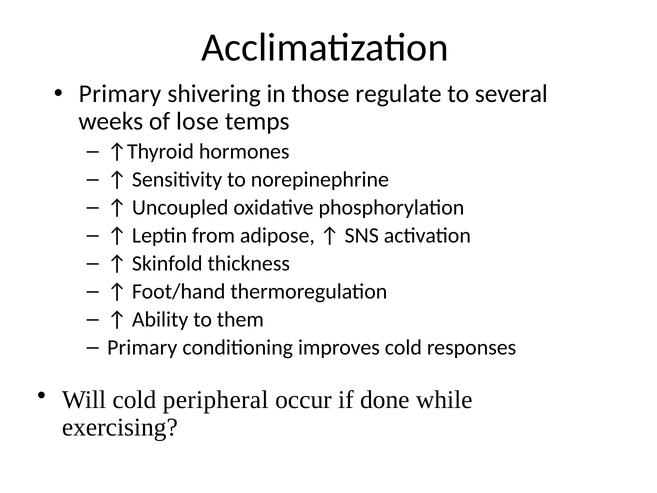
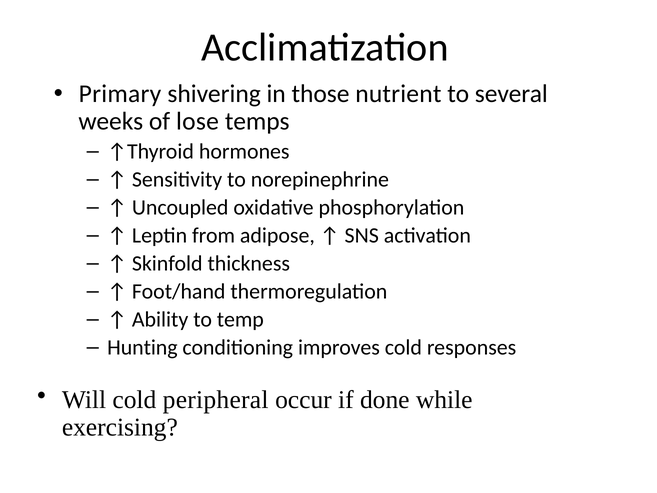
regulate: regulate -> nutrient (398, 94)
them: them -> temp (240, 319)
Primary: Primary -> Hunting (142, 347)
